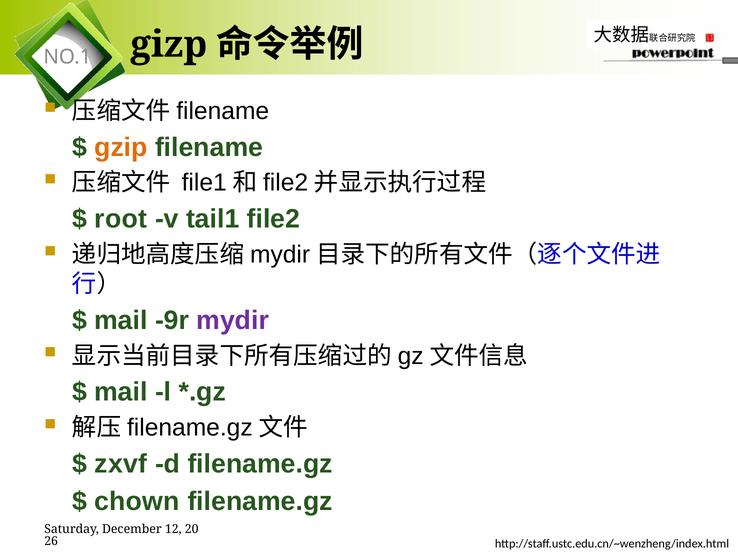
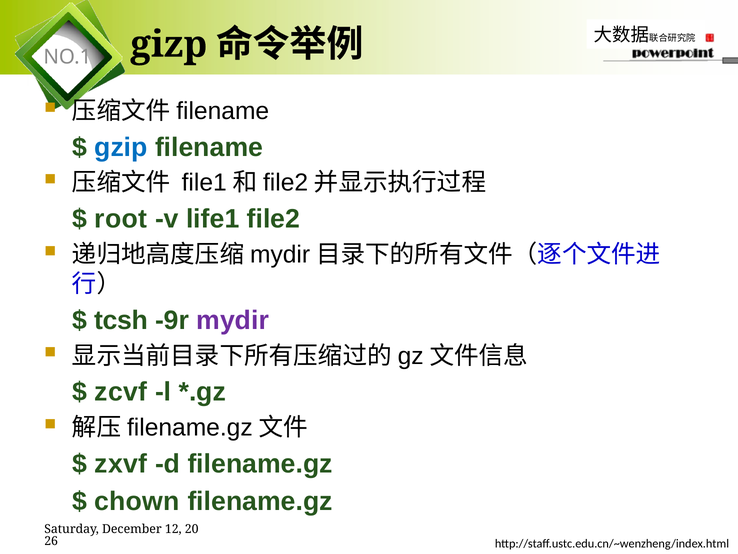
gzip colour: orange -> blue (121, 147)
tail1: tail1 -> life1 (213, 219)
mail: mail -> tcsh (121, 320)
mail: mail -> zcvf (121, 392)
